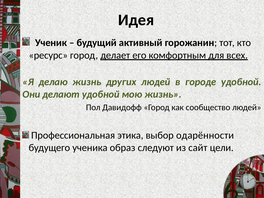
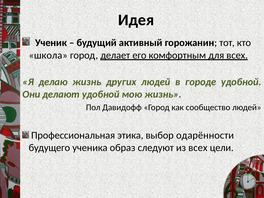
ресурс: ресурс -> школа (48, 55)
из сайт: сайт -> всех (198, 148)
